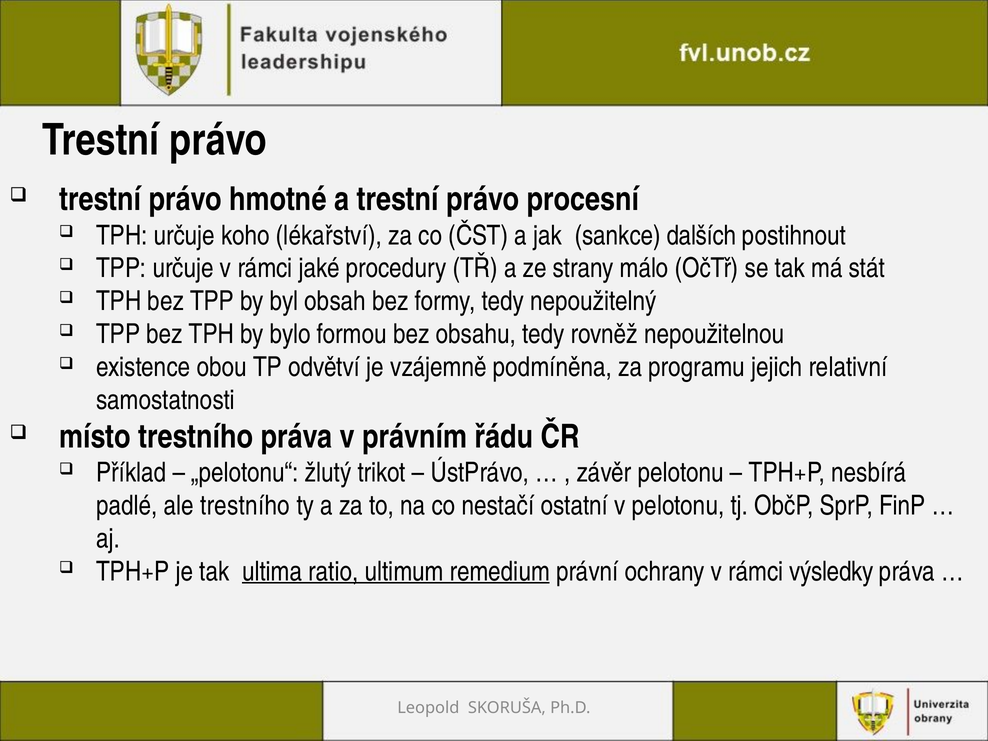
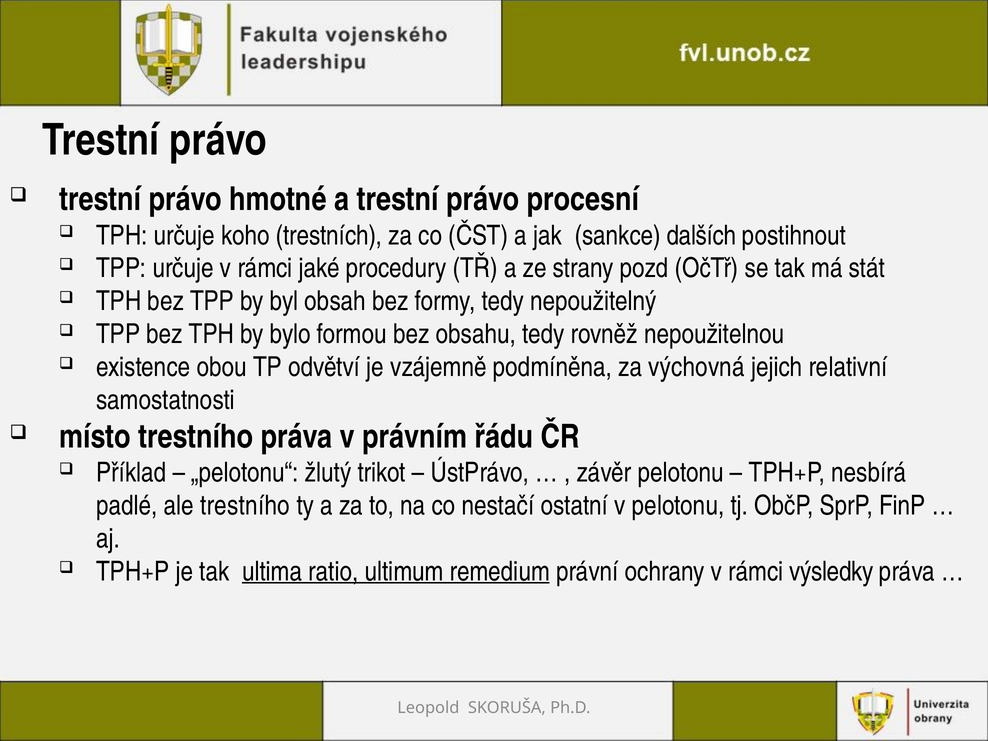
lékařství: lékařství -> trestních (329, 235)
málo: málo -> pozd (644, 268)
programu: programu -> výchovná (697, 367)
